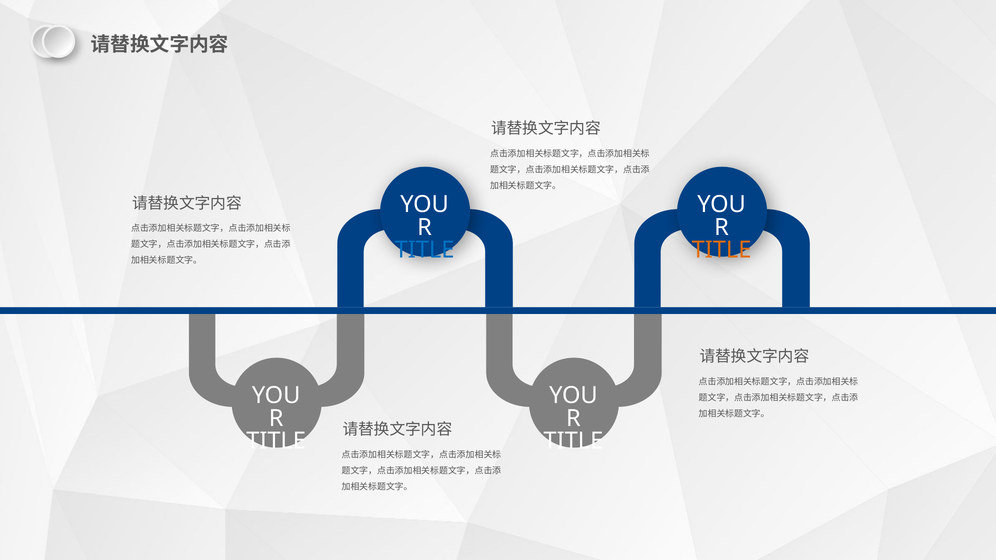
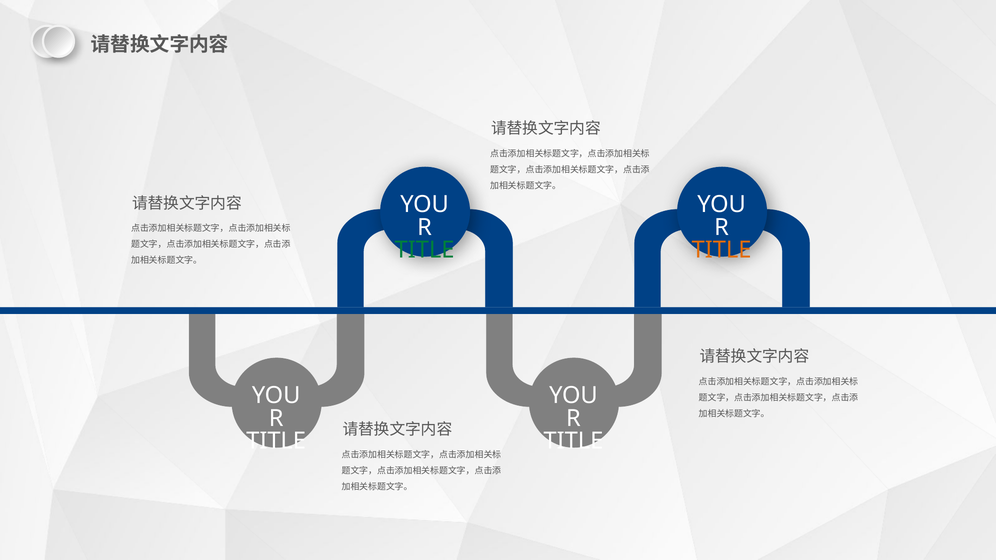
TITLE colour: blue -> green (425, 250)
